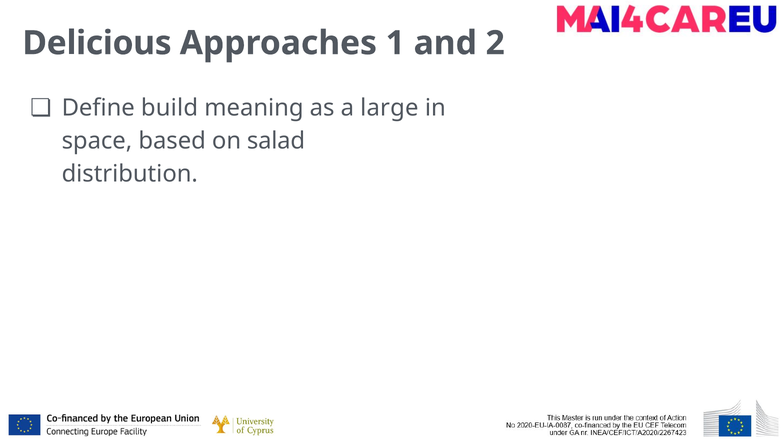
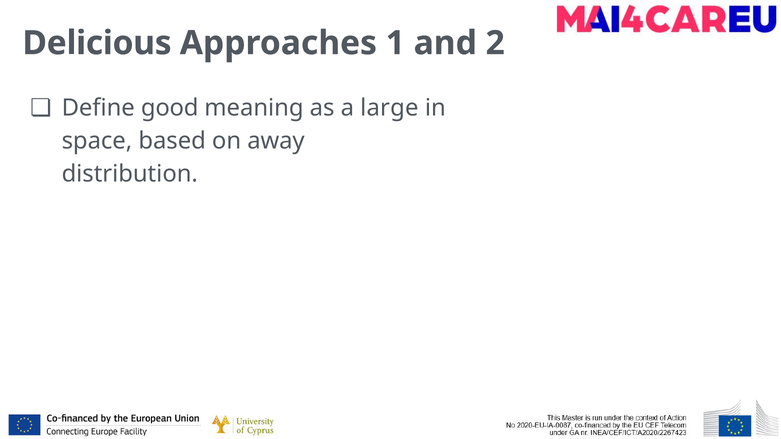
build: build -> good (170, 108)
salad: salad -> away (276, 141)
